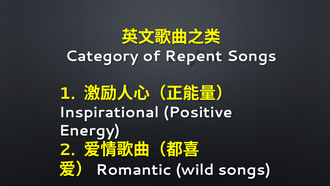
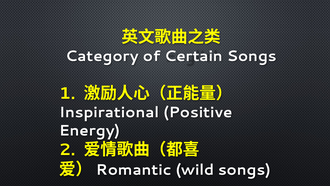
Repent: Repent -> Certain (194, 56)
